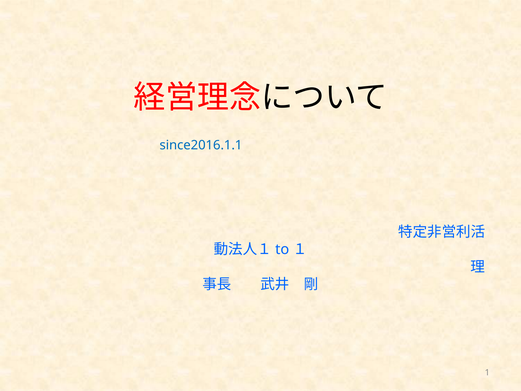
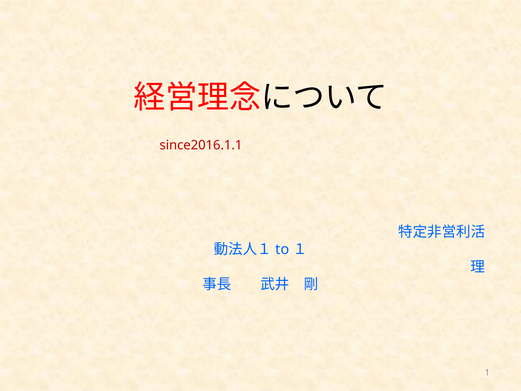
since2016.1.1 colour: blue -> red (201, 145)
